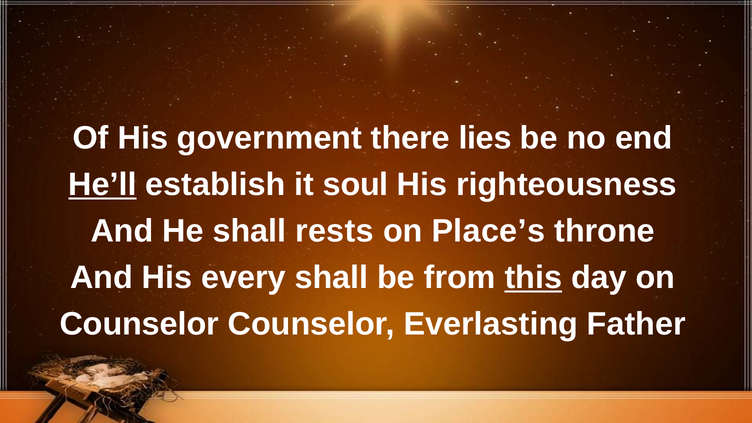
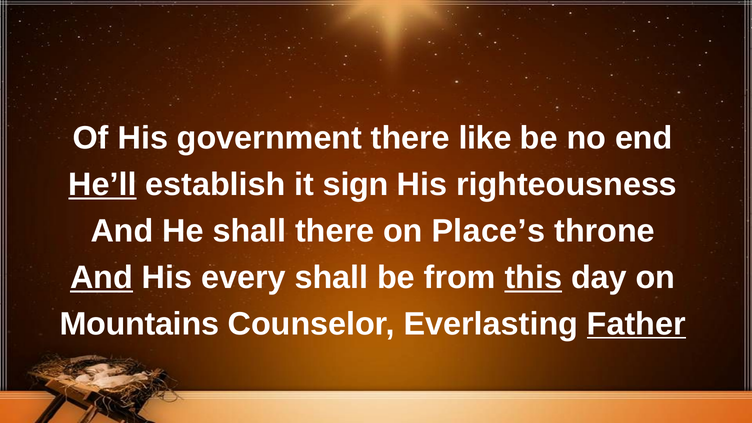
lies: lies -> like (485, 138)
soul: soul -> sign (356, 185)
shall rests: rests -> there (335, 231)
And underline: none -> present (102, 277)
Counselor: Counselor -> Mountains (139, 324)
Father underline: none -> present (636, 324)
